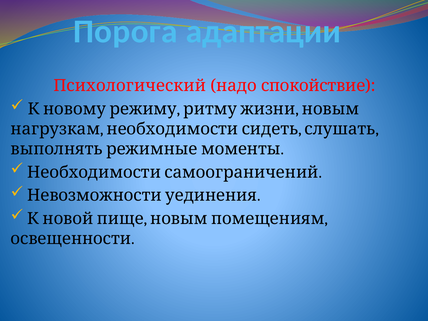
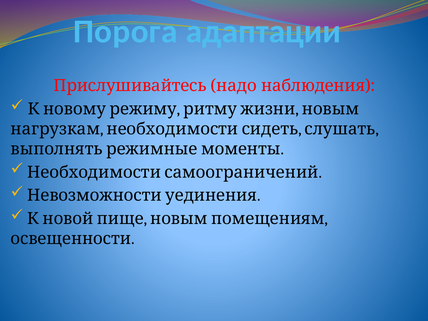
Психологический: Психологический -> Прислушивайтесь (130, 86)
спокойствие: спокойствие -> наблюдения (318, 86)
